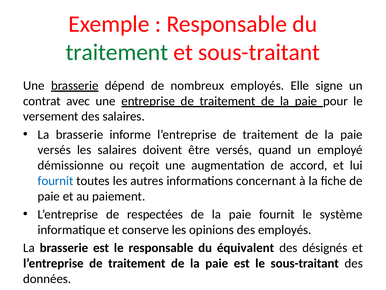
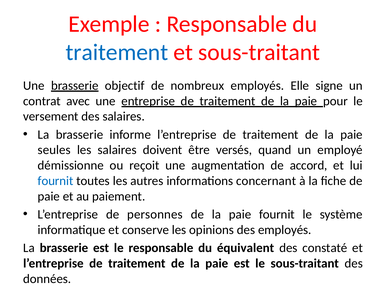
traitement colour: green -> blue (117, 52)
dépend: dépend -> objectif (125, 85)
versés: versés -> seules (54, 150)
respectées: respectées -> personnes (155, 214)
désignés: désignés -> constaté (325, 247)
